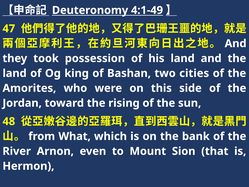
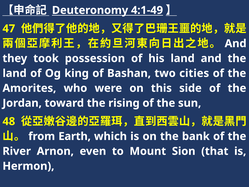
What: What -> Earth (75, 136)
